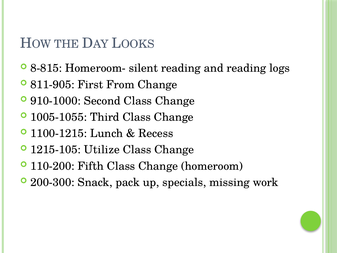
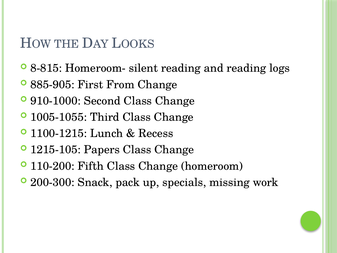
811-905: 811-905 -> 885-905 (52, 84)
Utilize: Utilize -> Papers (102, 150)
